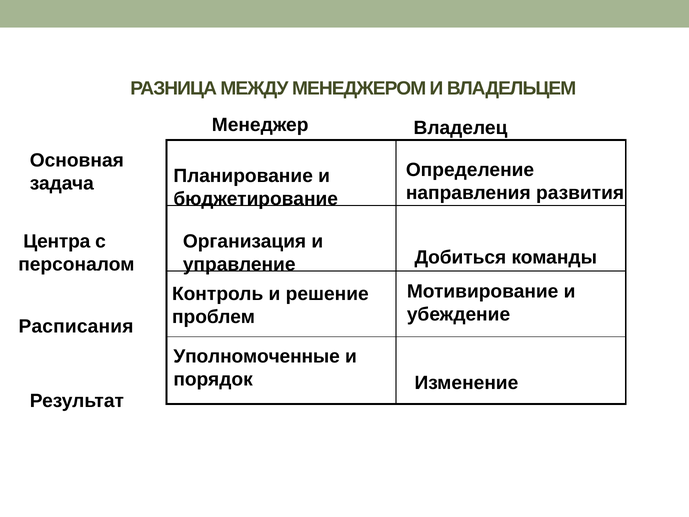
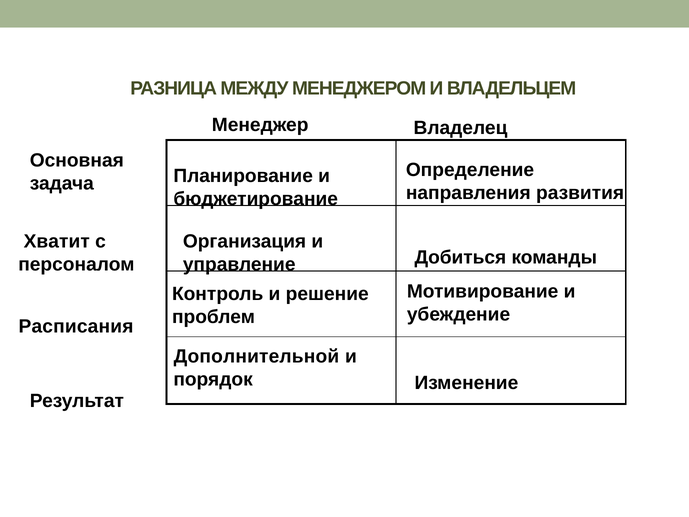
Центра: Центра -> Хватит (57, 241)
Уполномоченные: Уполномоченные -> Дополнительной (256, 356)
